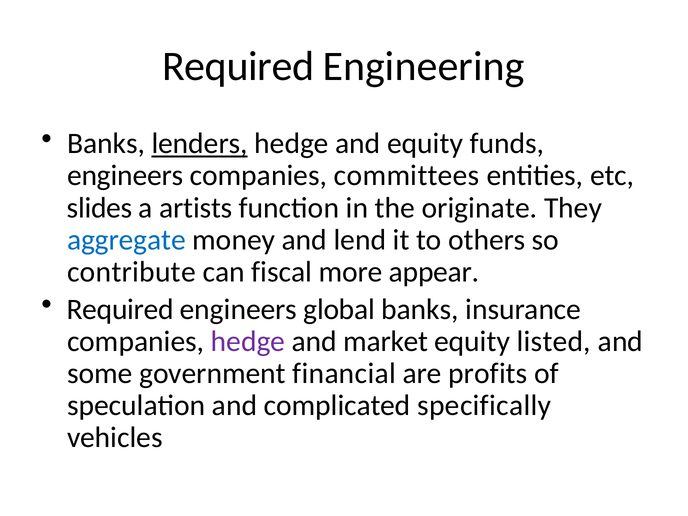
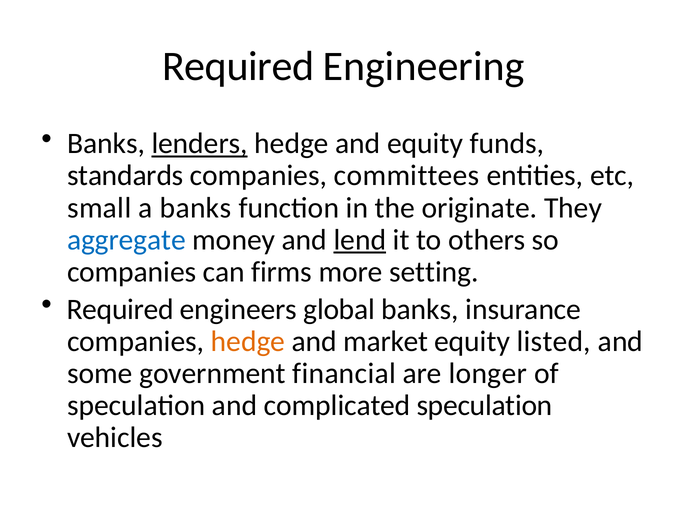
engineers: engineers -> standards (125, 176)
slides: slides -> small (99, 208)
a artists: artists -> banks (196, 208)
lend underline: none -> present (360, 240)
contribute: contribute -> companies (132, 272)
fiscal: fiscal -> firms (282, 272)
appear: appear -> setting (434, 272)
hedge colour: purple -> orange (248, 341)
profits: profits -> longer (488, 373)
complicated specifically: specifically -> speculation (485, 405)
